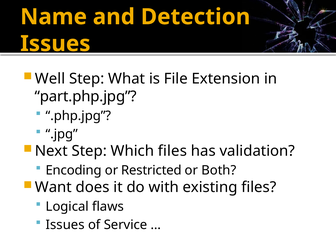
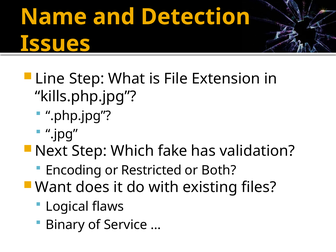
Well: Well -> Line (50, 79)
part.php.jpg: part.php.jpg -> kills.php.jpg (86, 97)
Which files: files -> fake (173, 151)
Issues: Issues -> Binary (65, 225)
